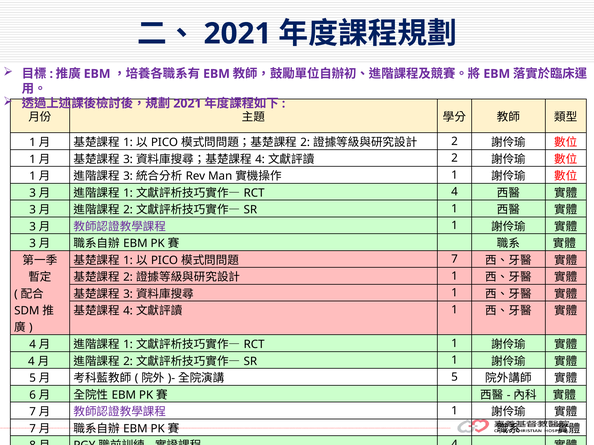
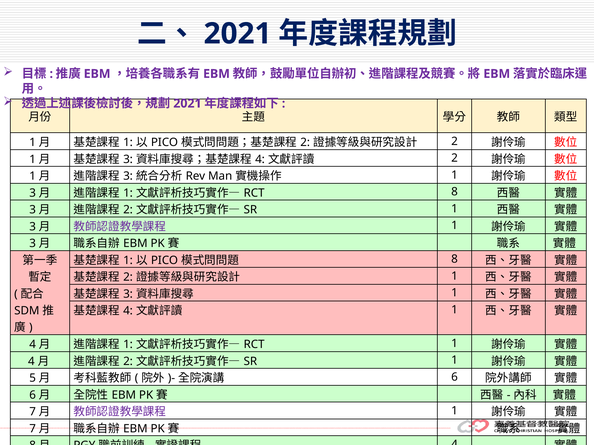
4: 4 -> 8 (454, 192)
7: 7 -> 8 (454, 259)
5: 5 -> 6 (454, 377)
